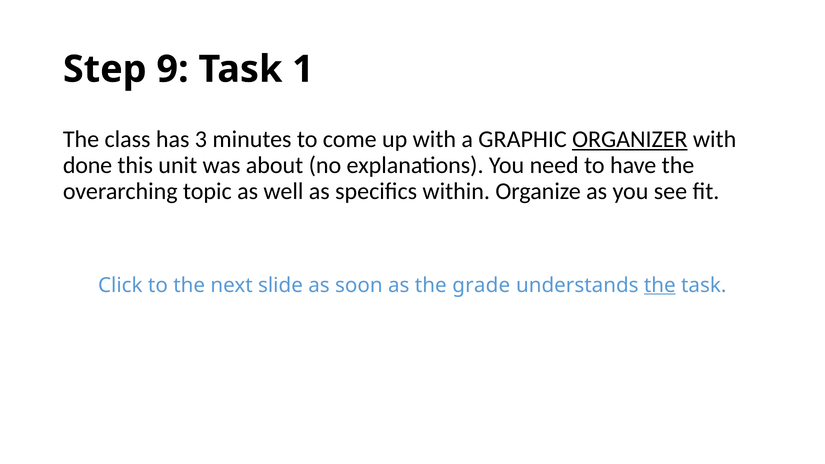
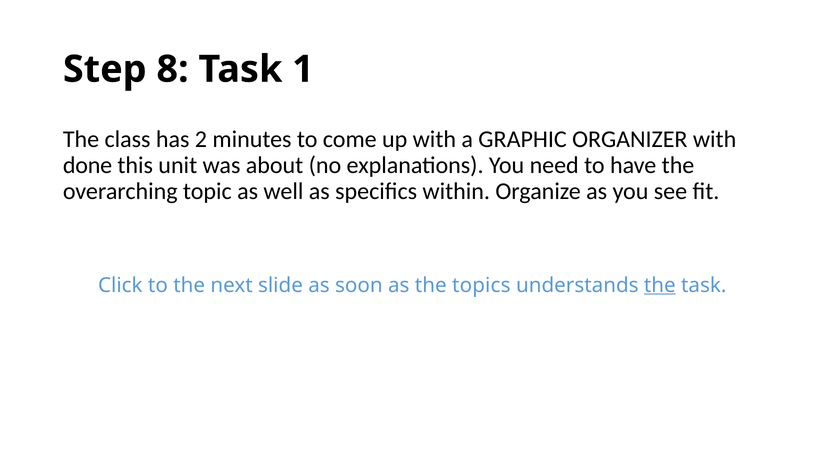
9: 9 -> 8 (173, 69)
3: 3 -> 2 (201, 139)
ORGANIZER underline: present -> none (630, 139)
grade: grade -> topics (481, 285)
